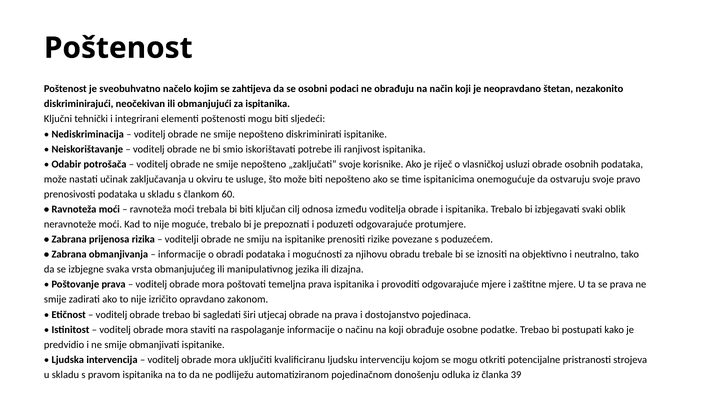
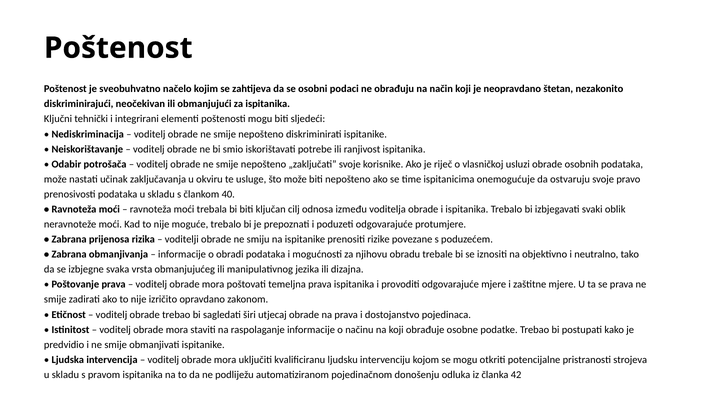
60: 60 -> 40 (228, 194)
39: 39 -> 42 (516, 375)
